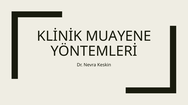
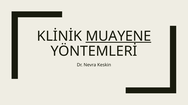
MUAYENE underline: none -> present (118, 36)
